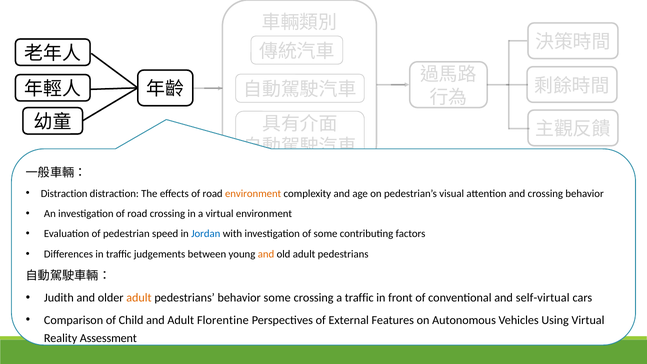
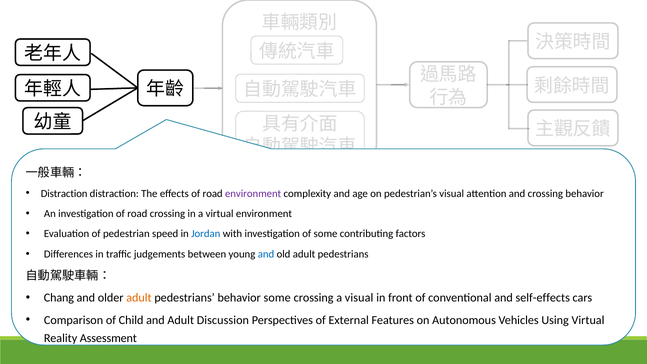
environment colour: orange -> purple (253, 193)
and colour: orange -> blue (266, 254)
Judith: Judith -> Chang (59, 298)
a traffic: traffic -> visual (359, 298)
self-virtual: self-virtual -> self-effects (543, 298)
Florentine: Florentine -> Discussion (223, 320)
